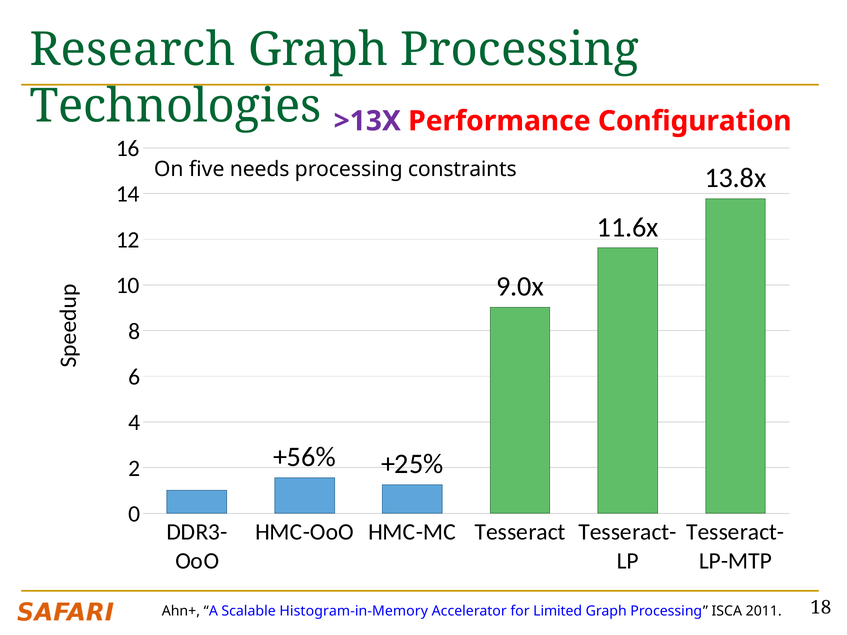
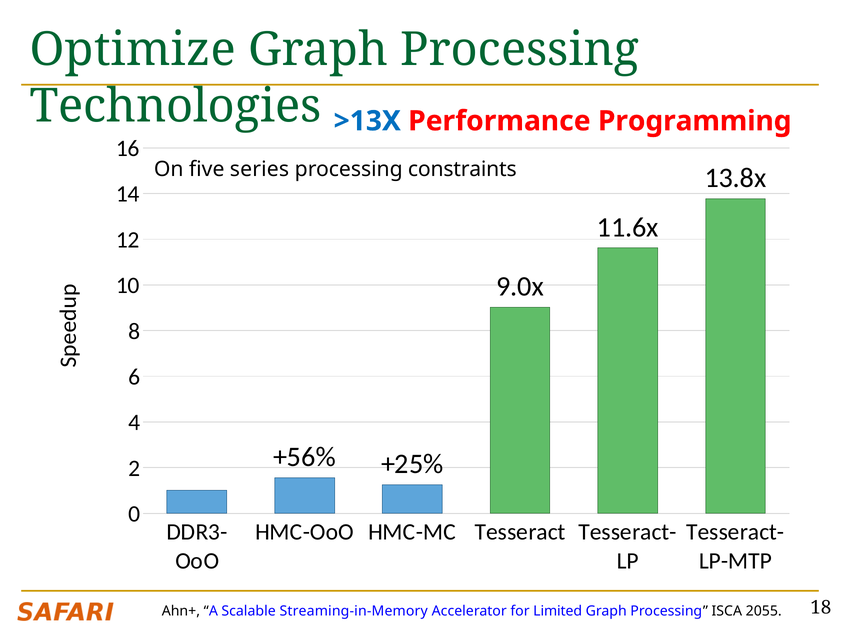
Research: Research -> Optimize (133, 50)
>13X colour: purple -> blue (367, 121)
Configuration: Configuration -> Programming (695, 121)
needs: needs -> series (259, 169)
Histogram-in-Memory: Histogram-in-Memory -> Streaming-in-Memory (354, 611)
2011: 2011 -> 2055 (764, 611)
